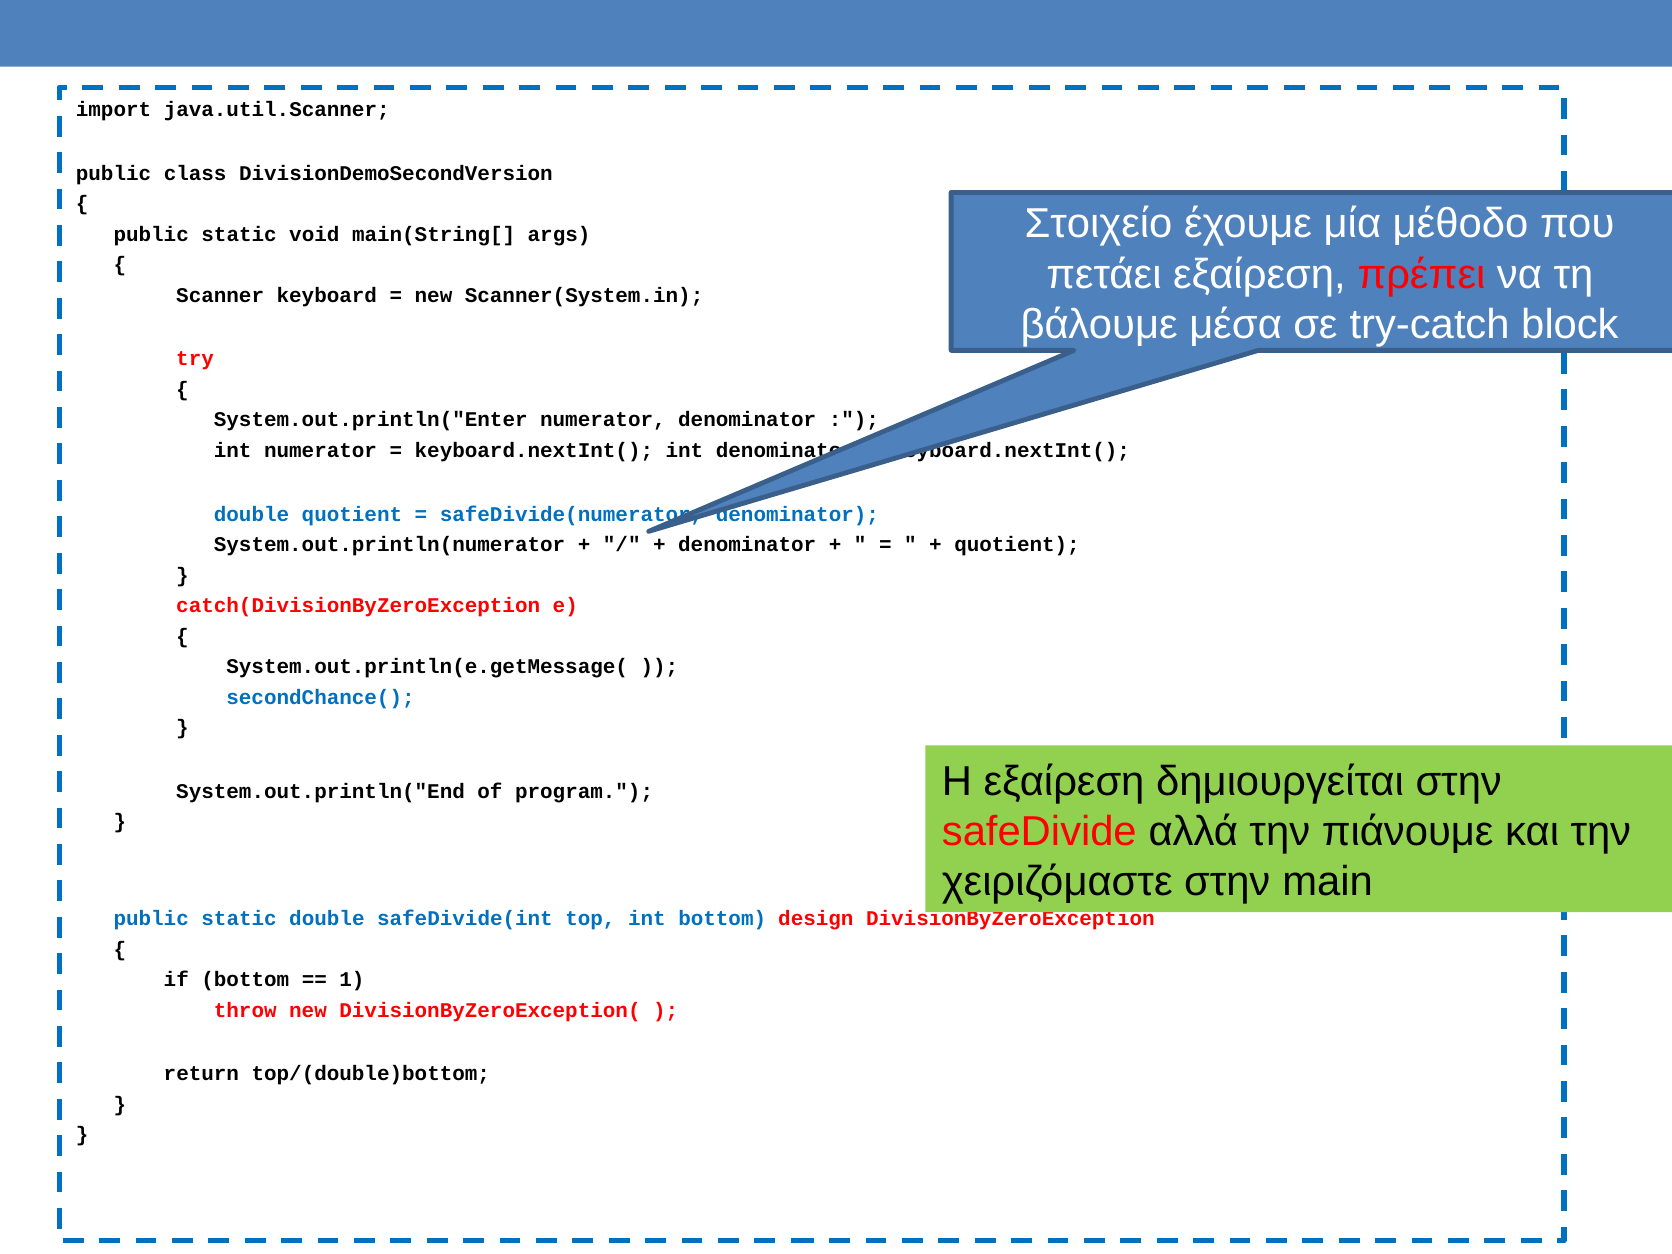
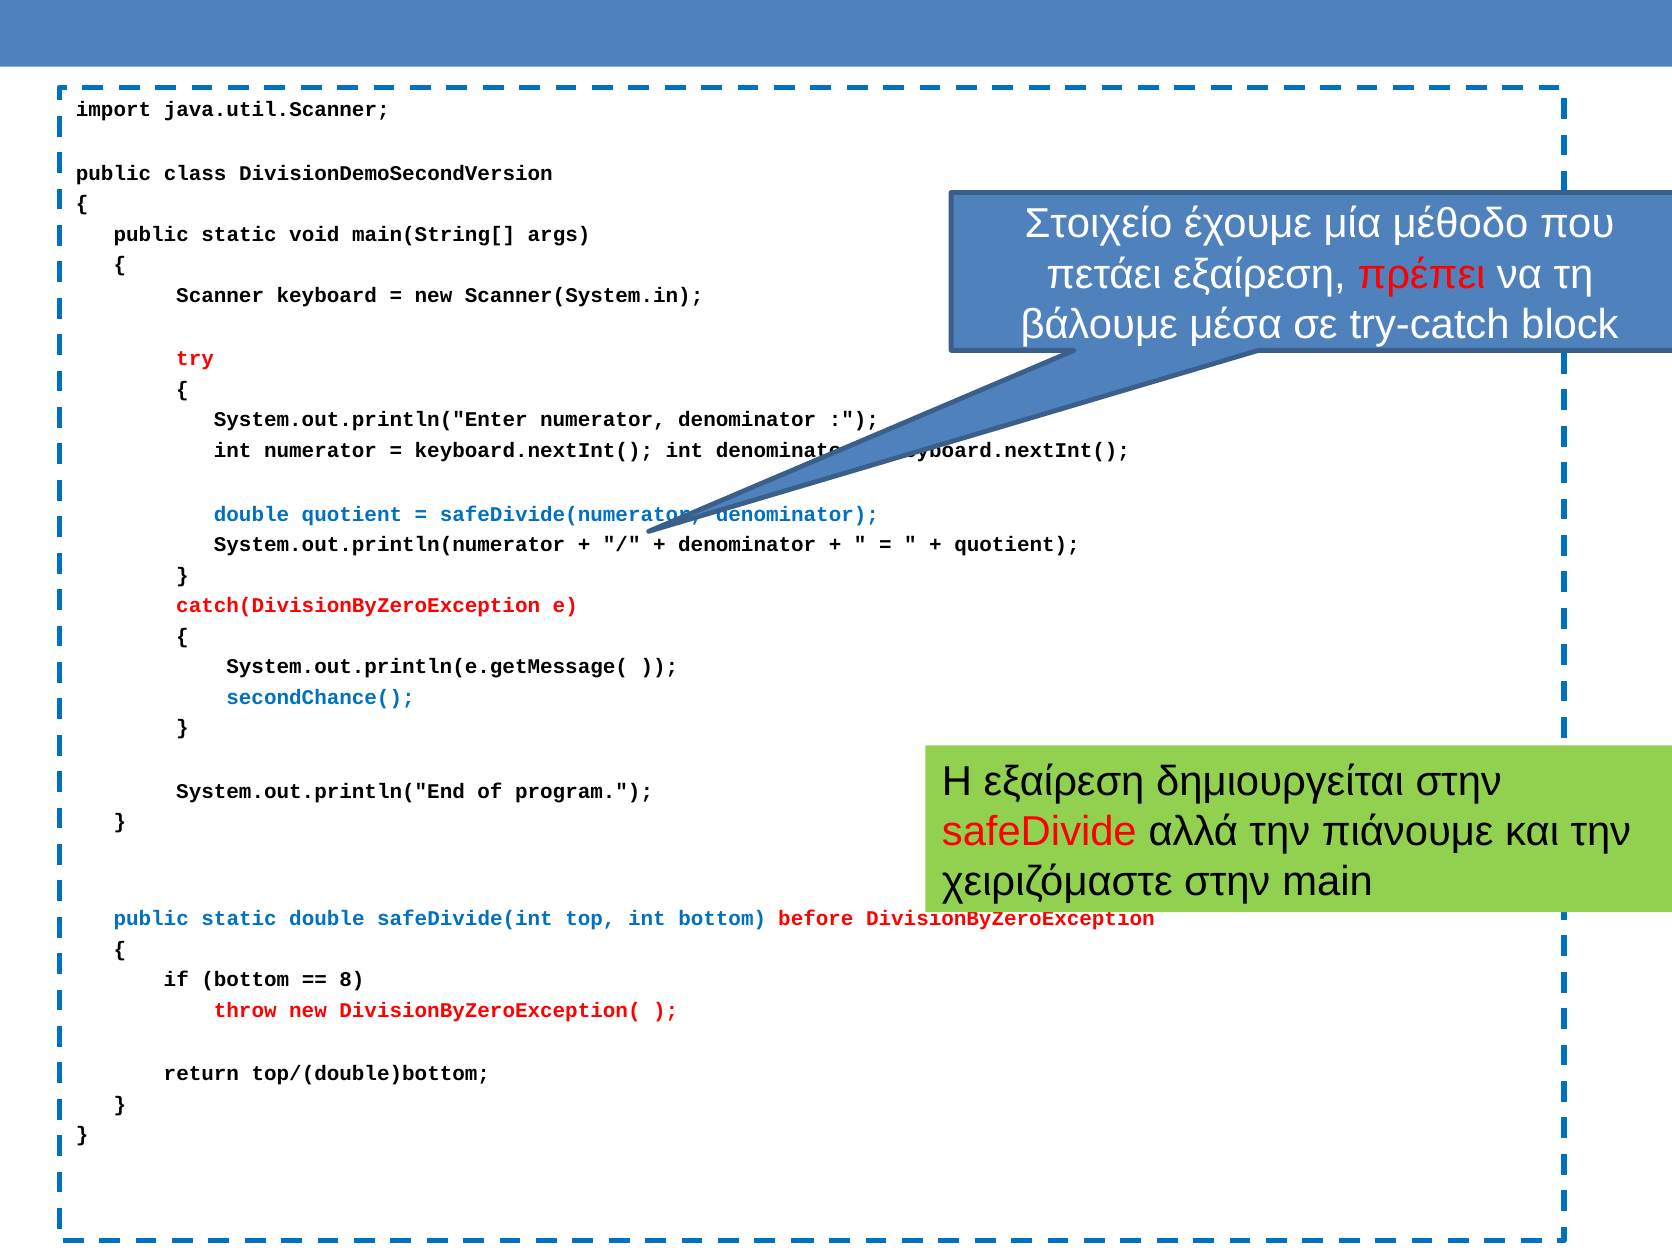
design: design -> before (816, 919)
1: 1 -> 8 (352, 980)
